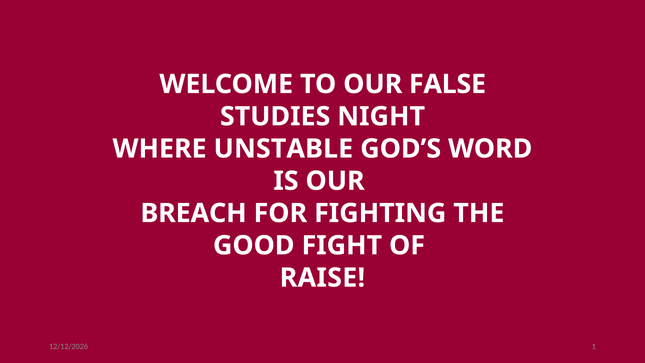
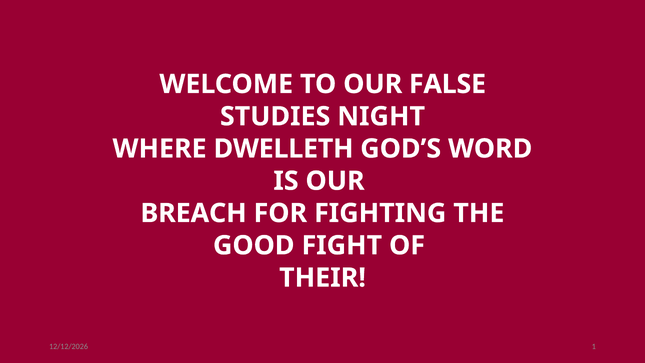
UNSTABLE: UNSTABLE -> DWELLETH (284, 149)
RAISE: RAISE -> THEIR (323, 278)
